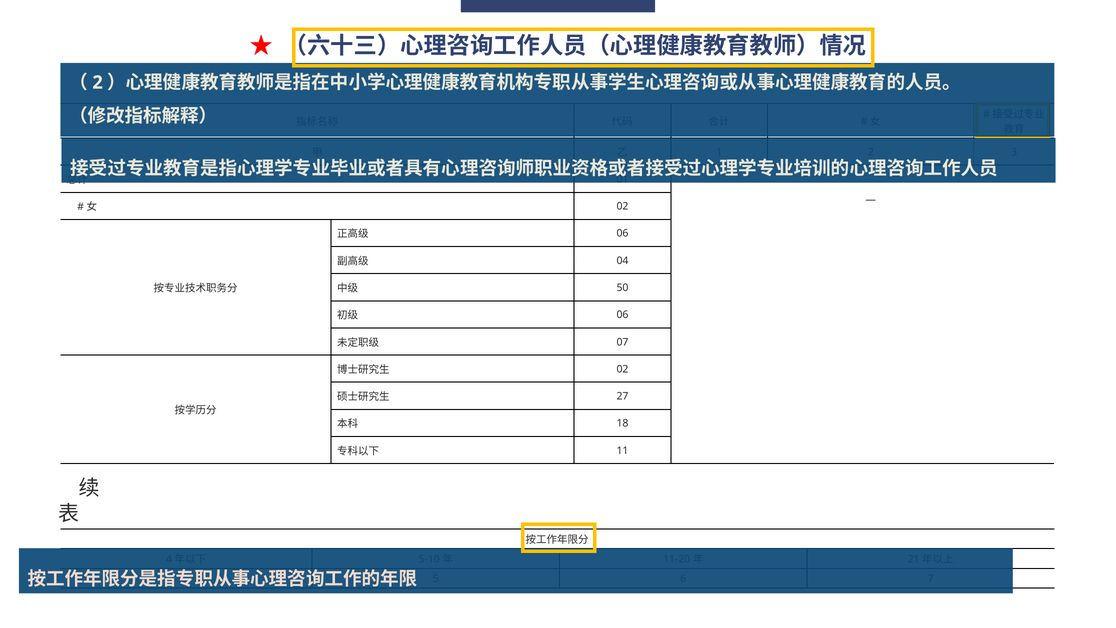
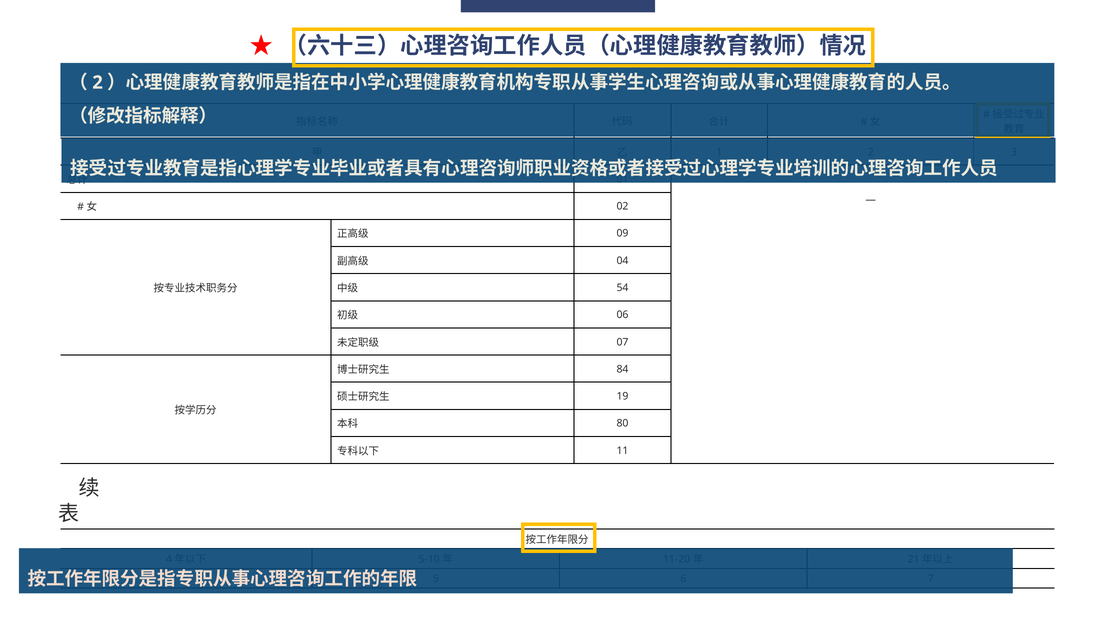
06: 06 -> 09 (623, 233)
50: 50 -> 54 (623, 288)
02: 02 -> 84 (623, 369)
27: 27 -> 19 (623, 396)
18: 18 -> 80 (623, 423)
